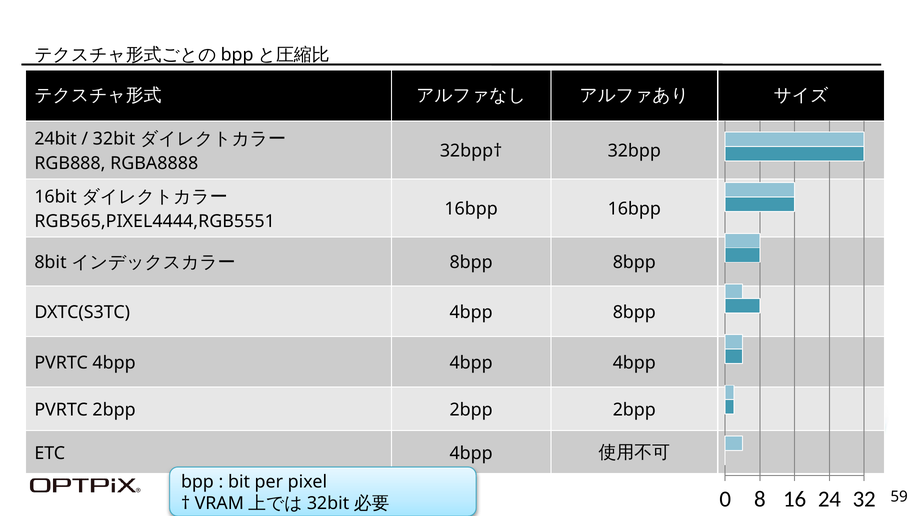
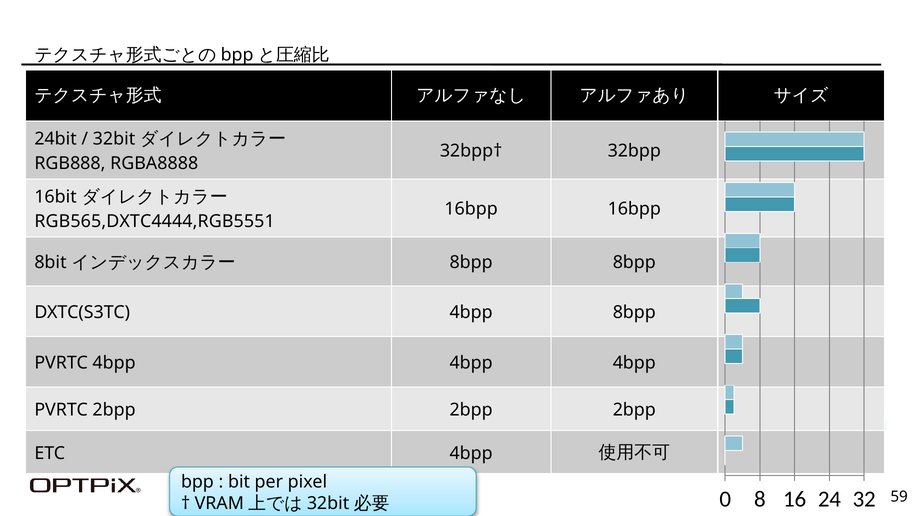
RGB565,PIXEL4444,RGB5551: RGB565,PIXEL4444,RGB5551 -> RGB565,DXTC4444,RGB5551 (155, 221)
